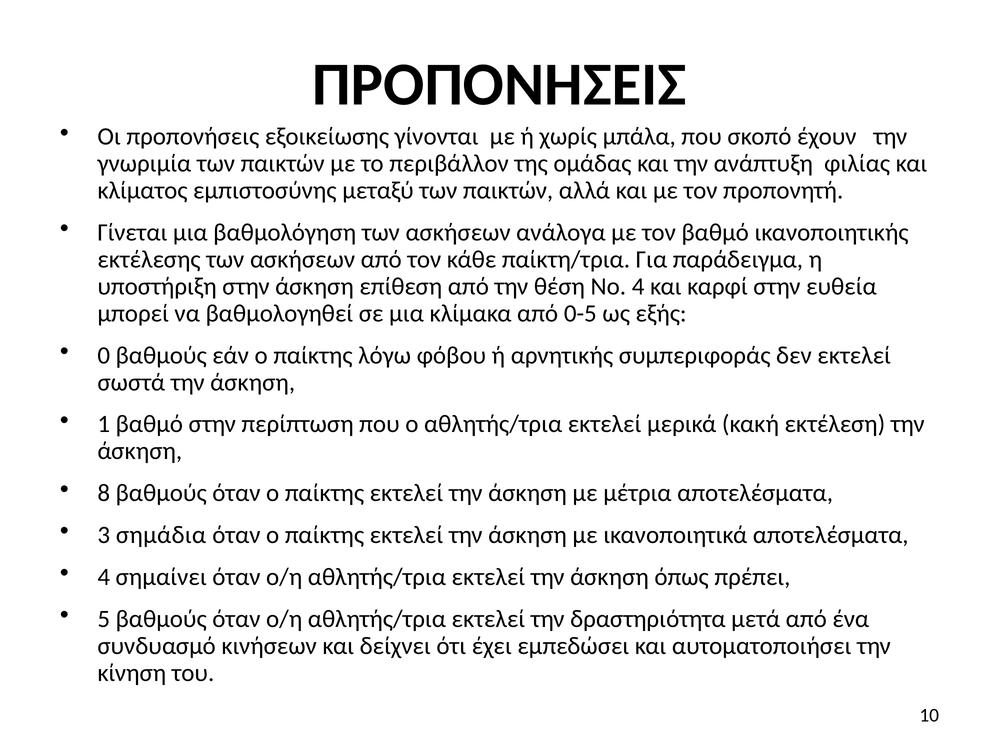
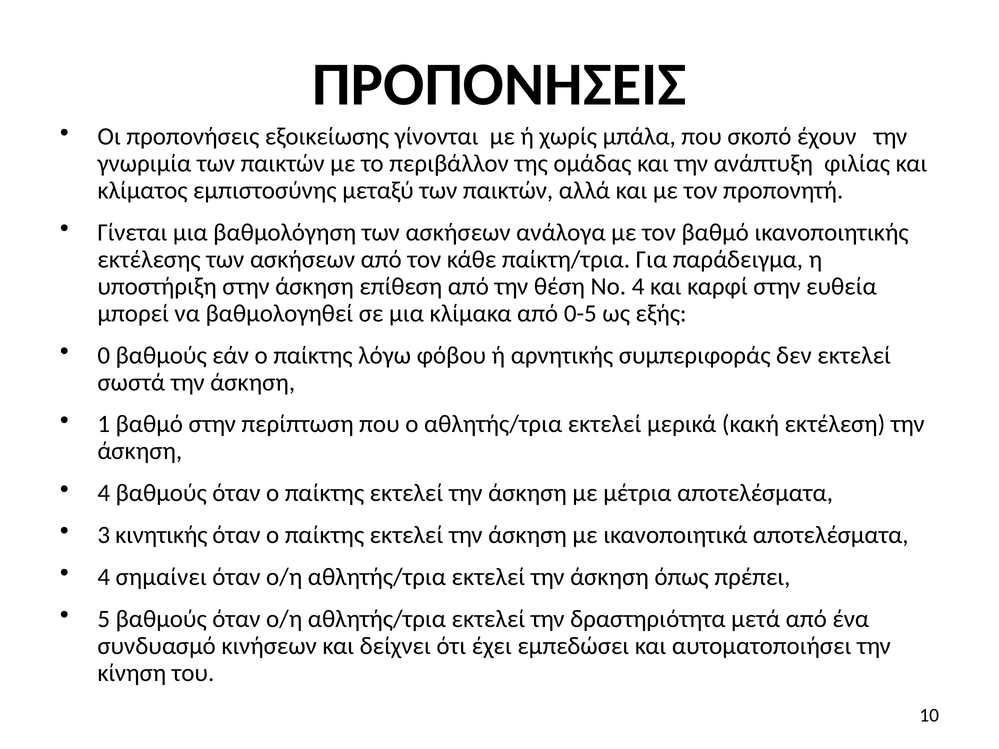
8: 8 -> 4 (104, 493)
σημάδια: σημάδια -> κινητικής (161, 535)
